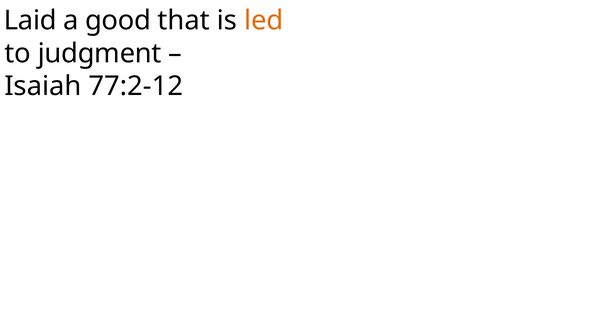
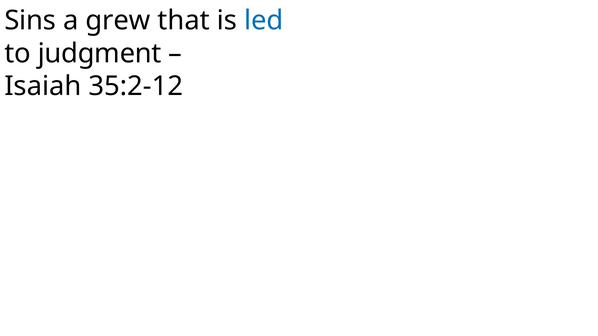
Laid: Laid -> Sins (30, 21)
good: good -> grew (118, 21)
led colour: orange -> blue (264, 21)
77:2-12: 77:2-12 -> 35:2-12 (136, 86)
